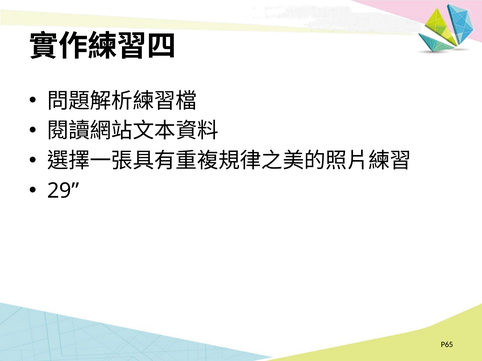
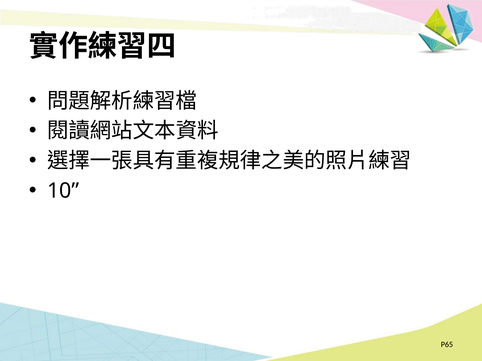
29: 29 -> 10 (63, 191)
